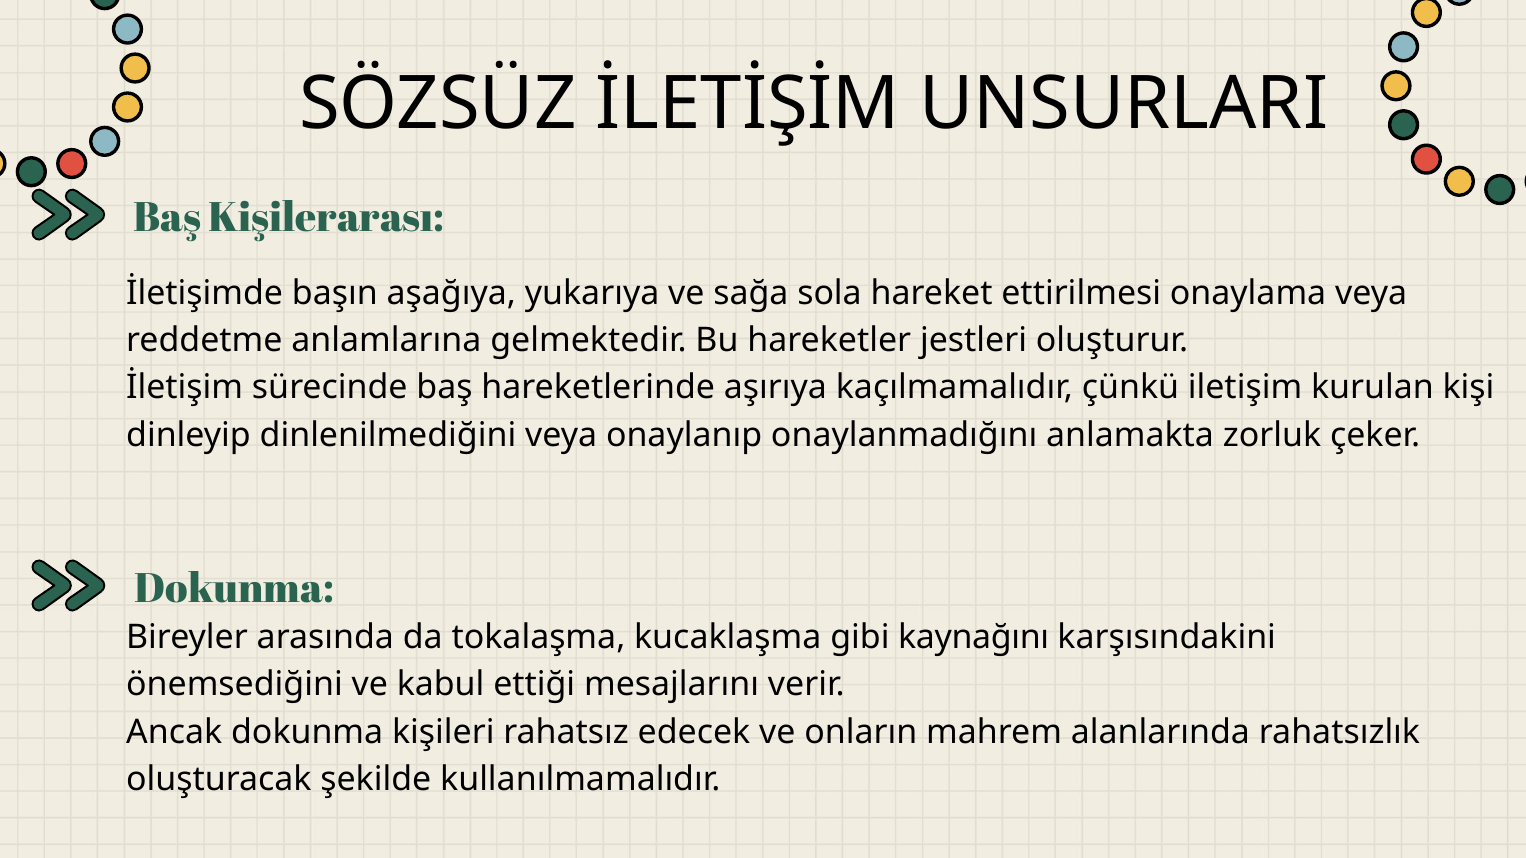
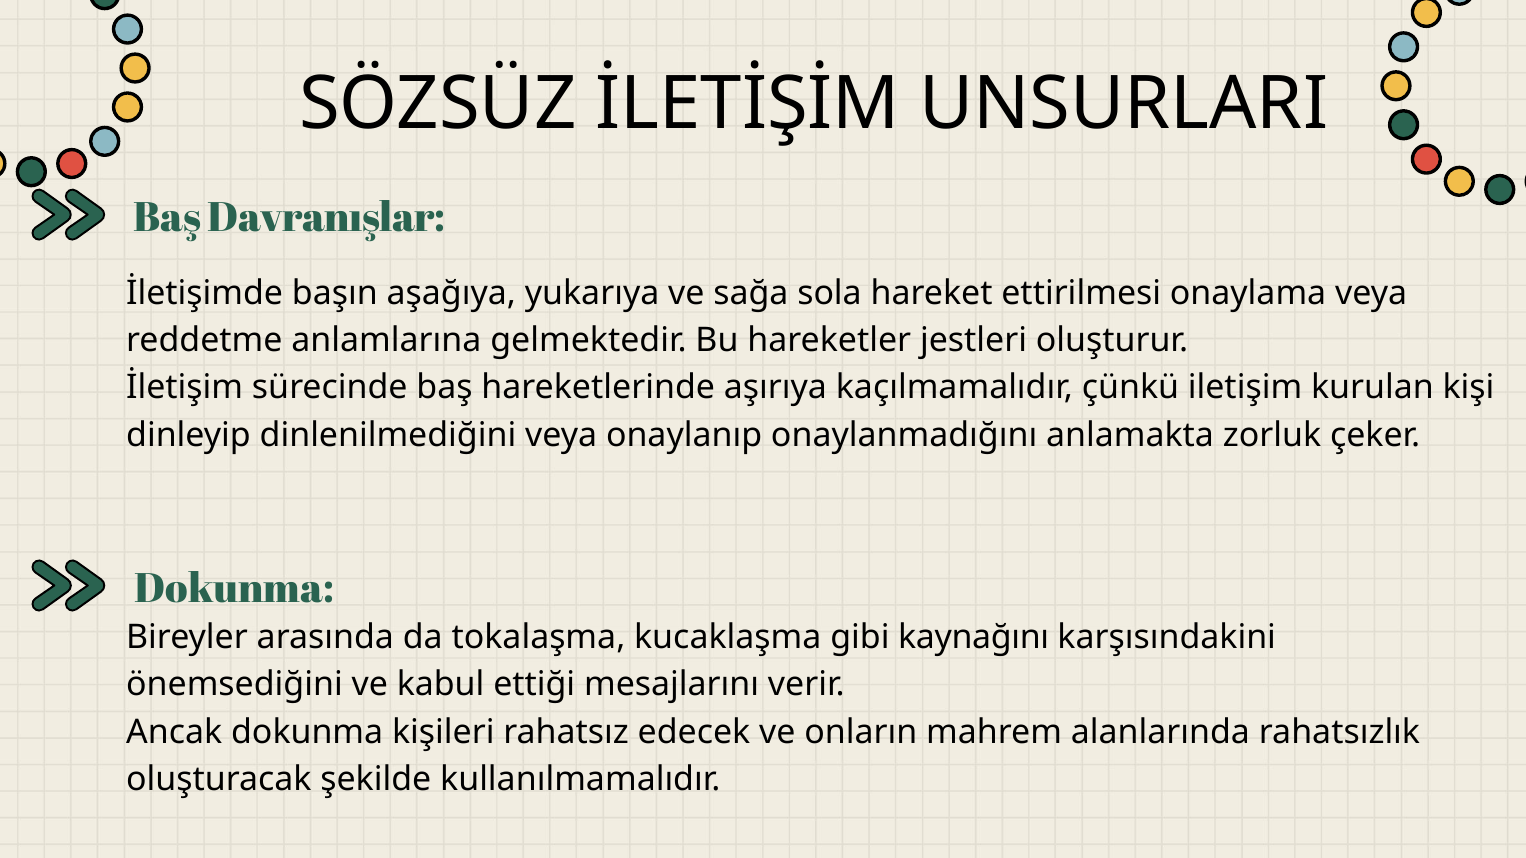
Kişilerarası: Kişilerarası -> Davranışlar (327, 218)
